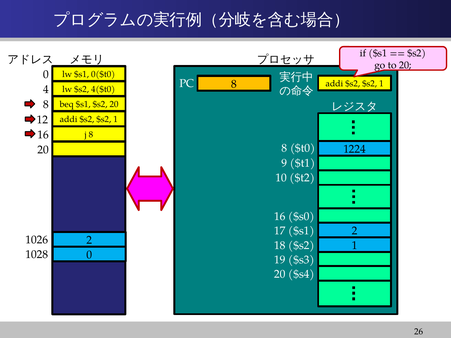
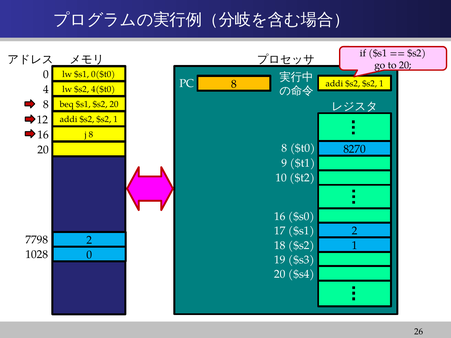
1224: 1224 -> 8270 (355, 149)
1026: 1026 -> 7798 (37, 240)
